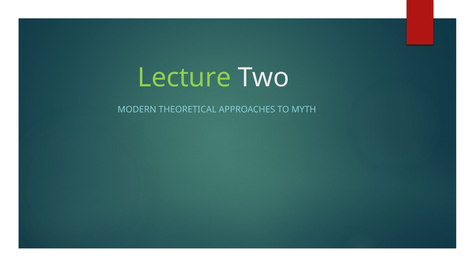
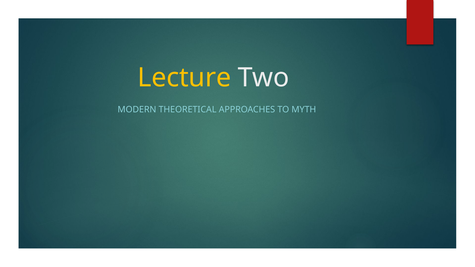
Lecture colour: light green -> yellow (184, 78)
